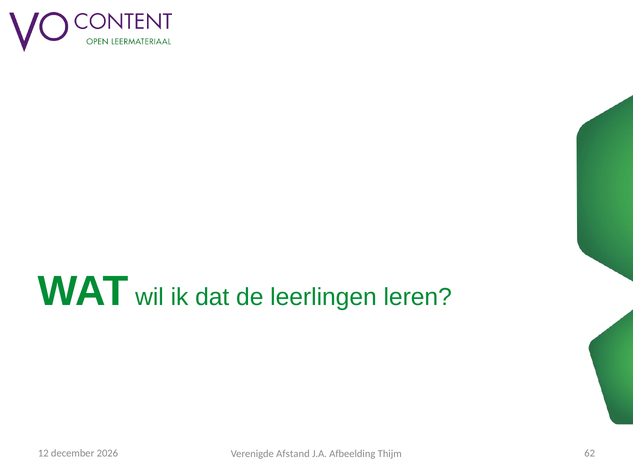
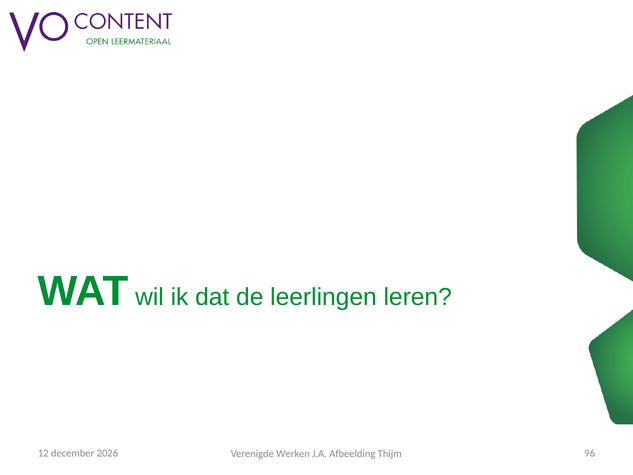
Afstand: Afstand -> Werken (293, 453)
62: 62 -> 96 (590, 453)
